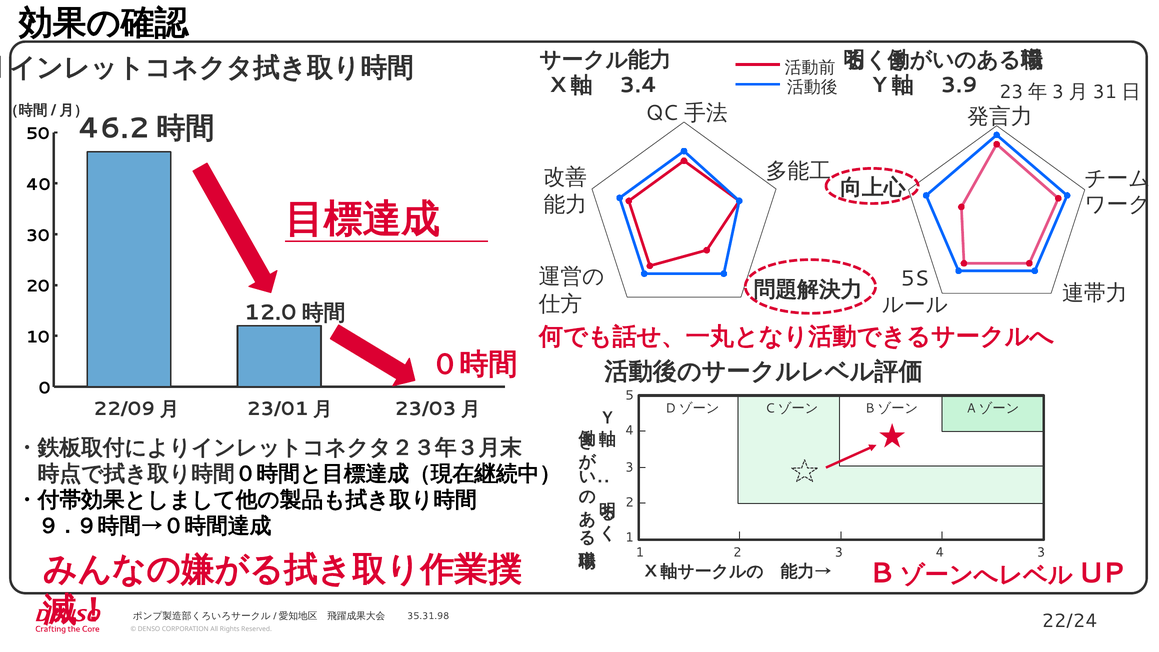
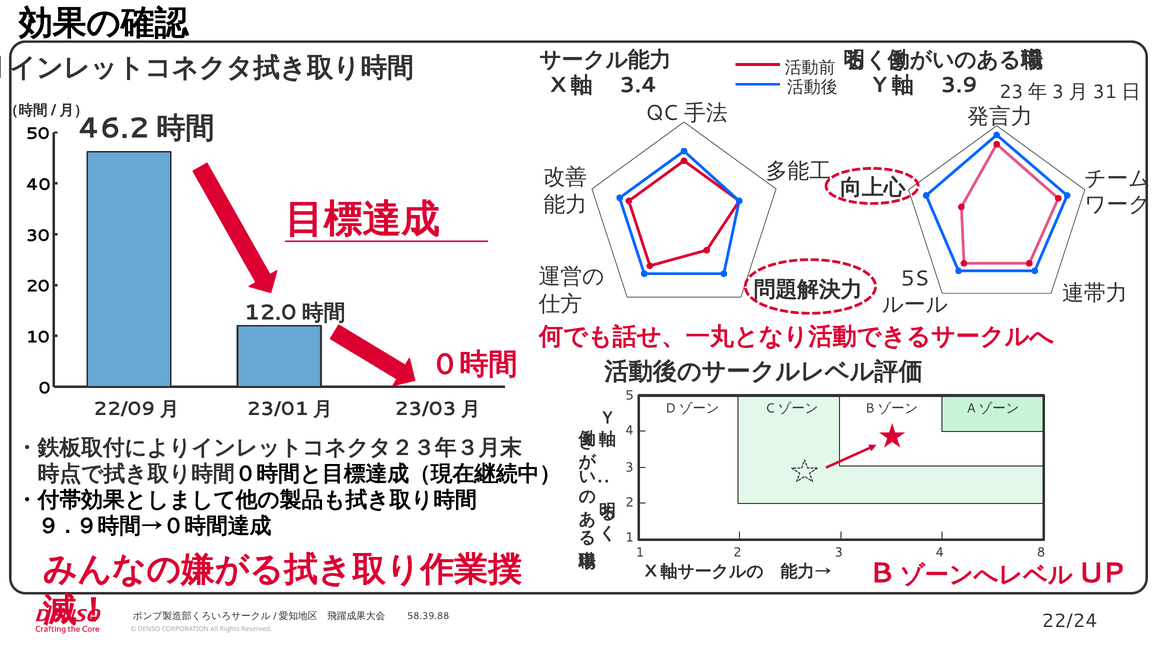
4 3: 3 -> 8 (1041, 552)
35.31.98: 35.31.98 -> 58.39.88 (428, 616)
